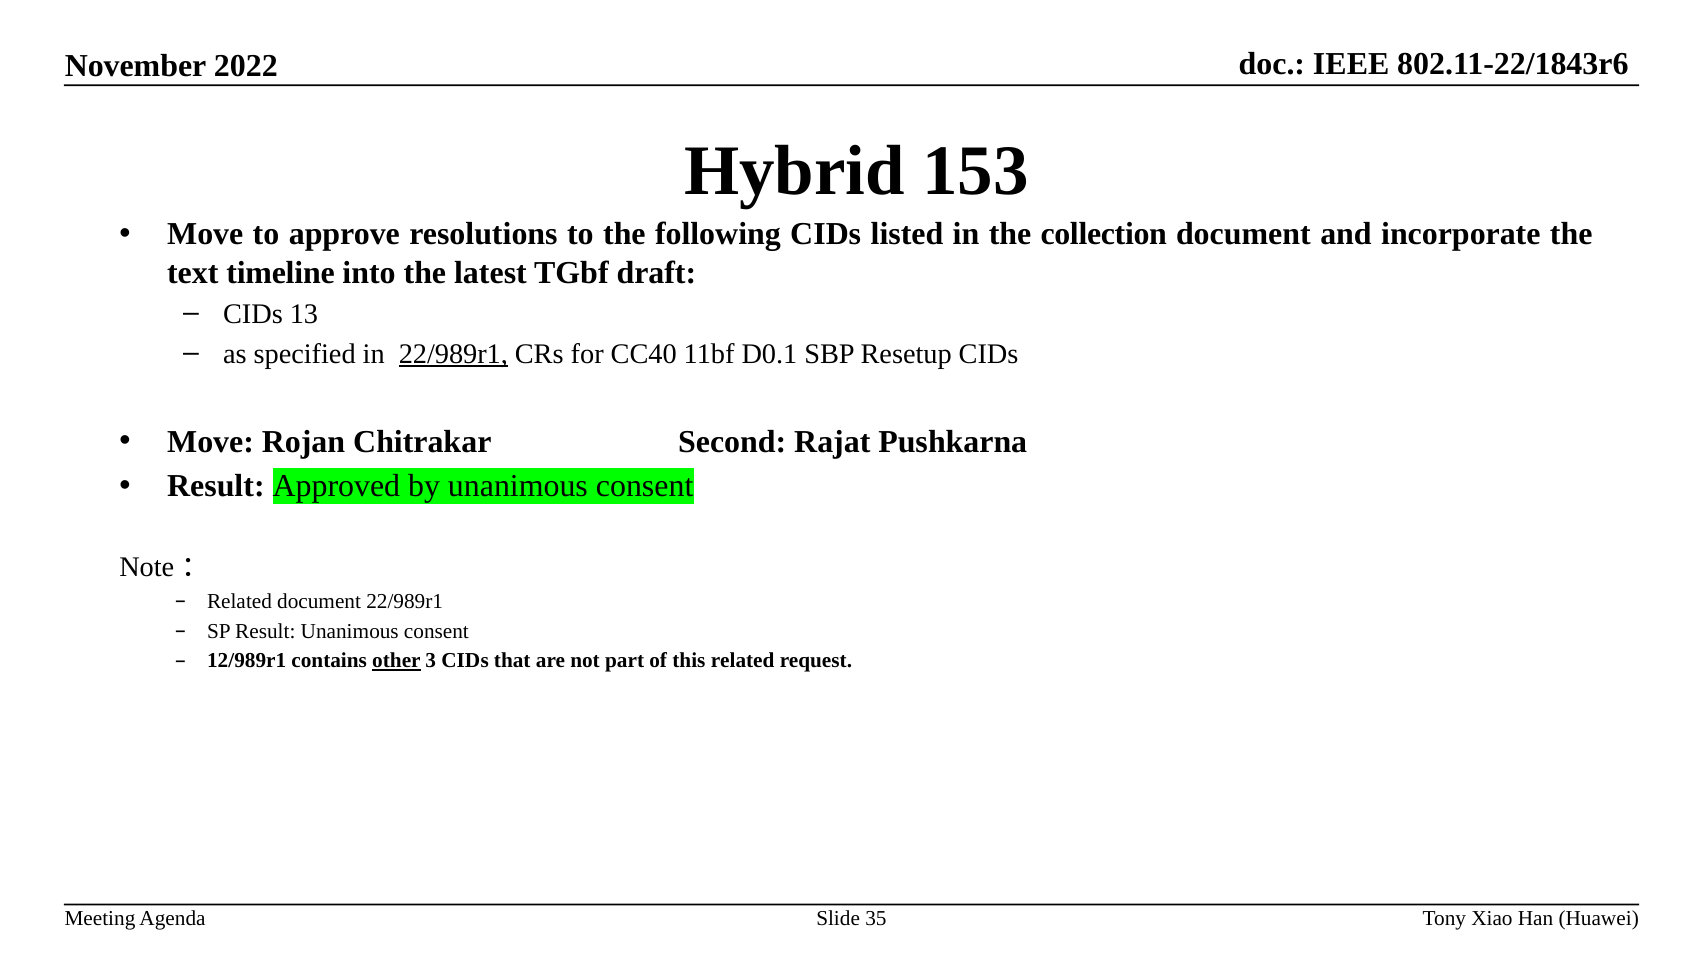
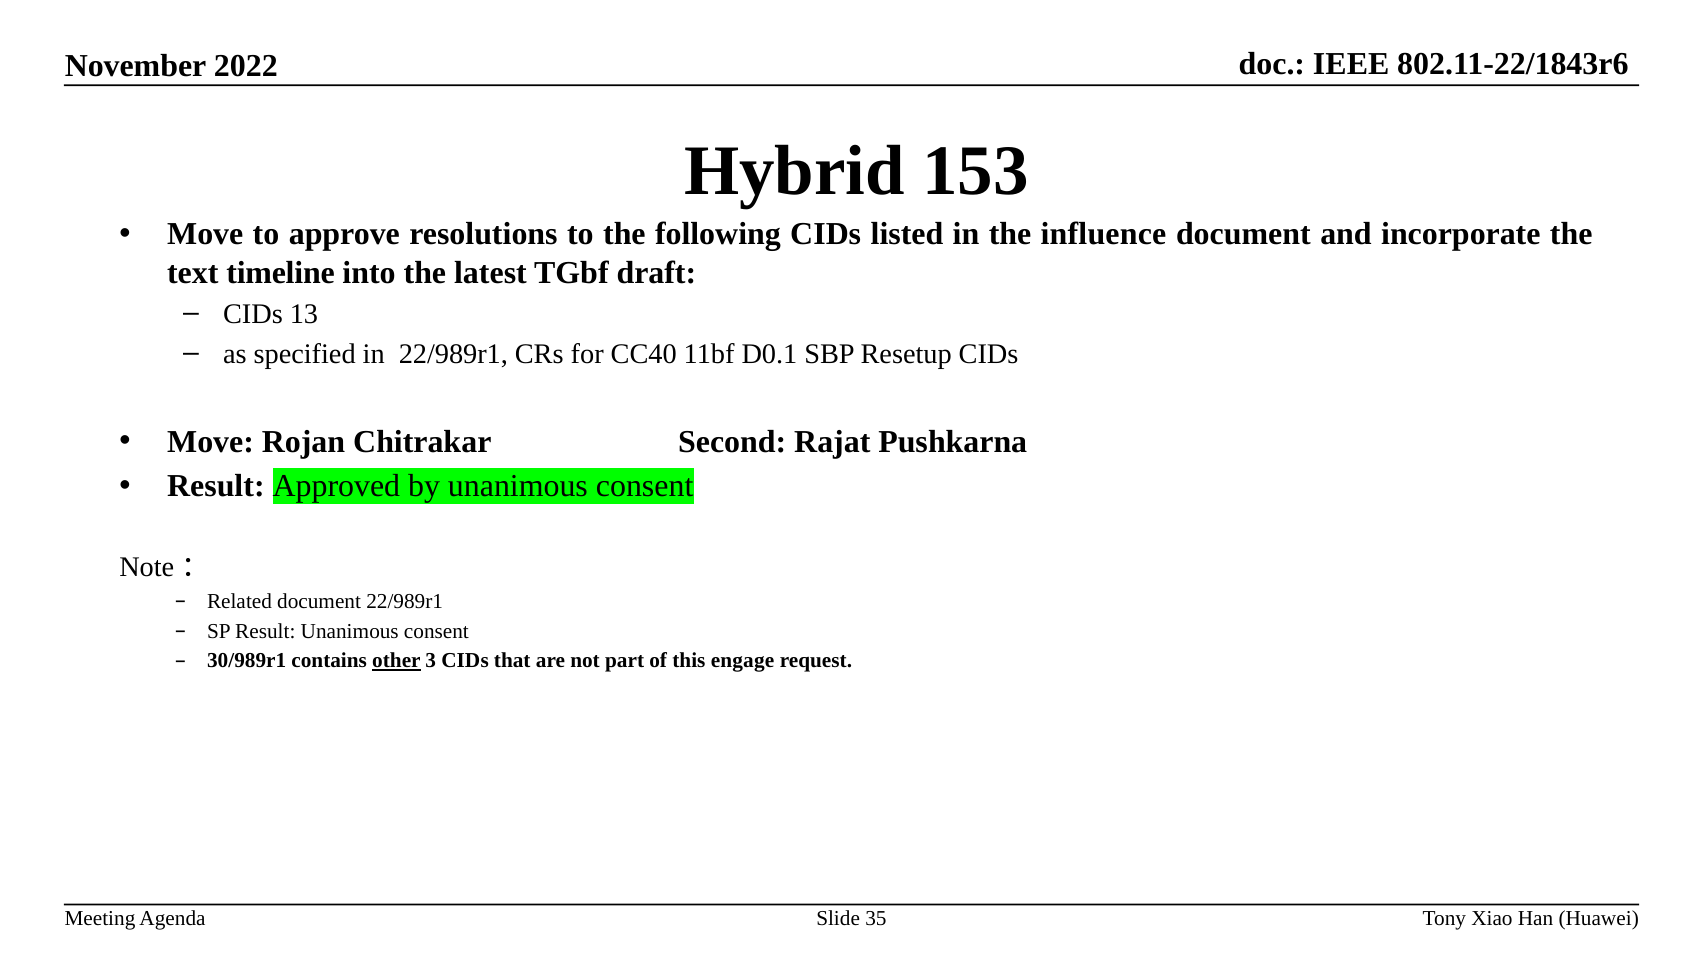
collection: collection -> influence (1103, 234)
22/989r1 underline: present -> none (453, 354)
12/989r1: 12/989r1 -> 30/989r1 (247, 661)
this related: related -> engage (743, 661)
